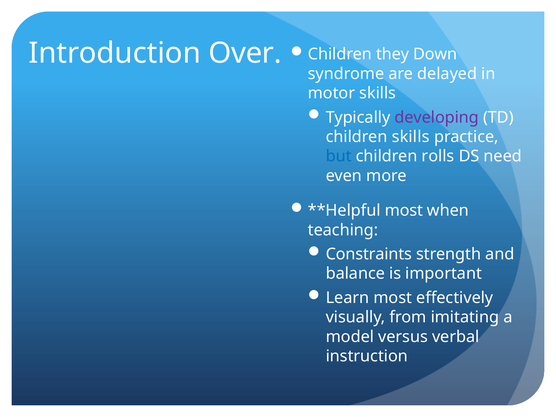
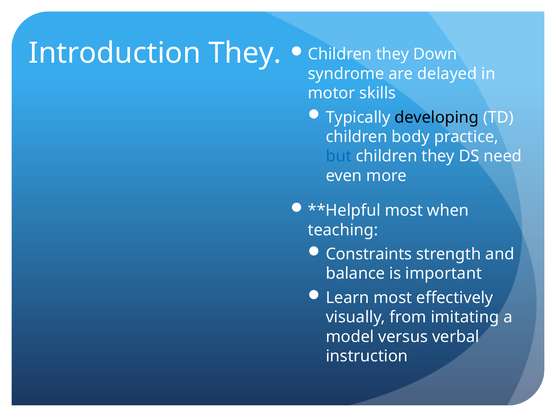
Introduction Over: Over -> They (245, 53)
developing colour: purple -> black (437, 117)
children skills: skills -> body (411, 137)
rolls: rolls -> they (438, 156)
